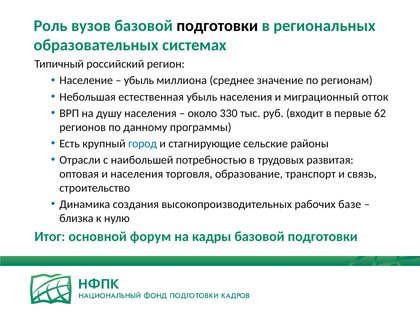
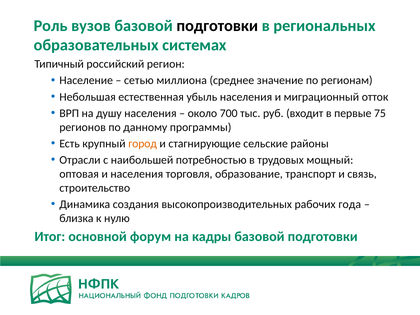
убыль: убыль -> сетью (139, 80)
330: 330 -> 700 (229, 113)
62: 62 -> 75 (380, 113)
город colour: blue -> orange (143, 143)
развитая: развитая -> мощный (330, 160)
базе: базе -> года (350, 204)
